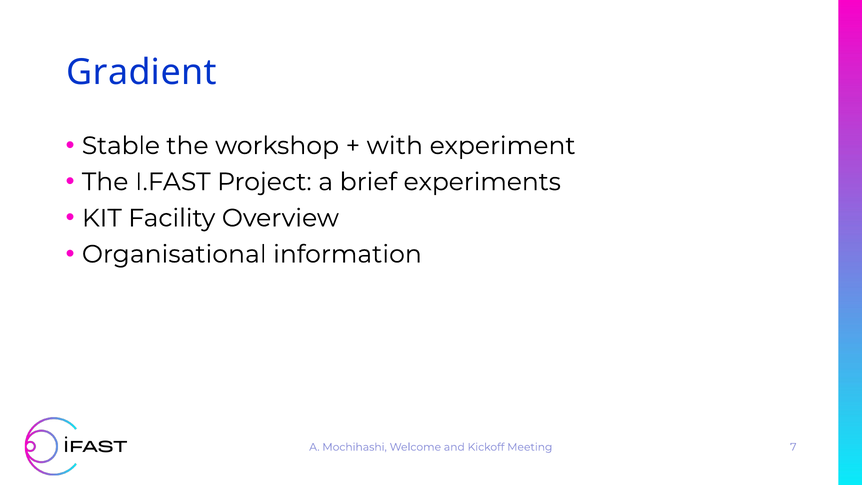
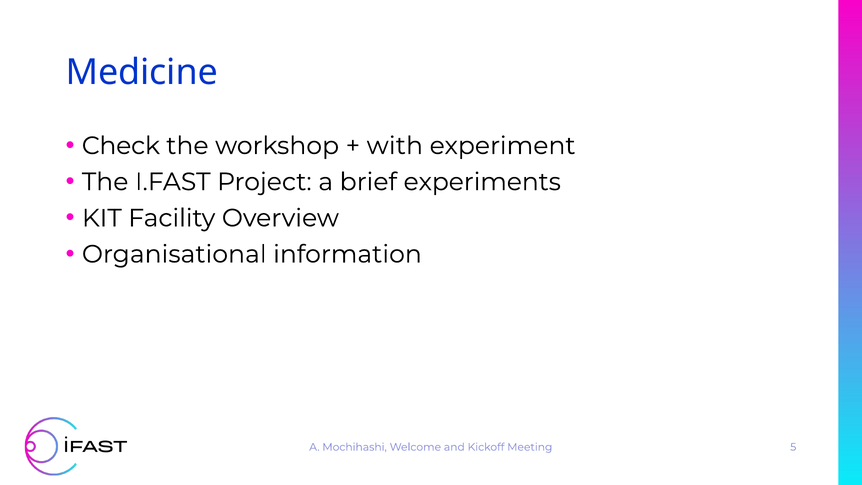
Gradient: Gradient -> Medicine (142, 72)
Stable: Stable -> Check (121, 146)
7: 7 -> 5 (793, 447)
